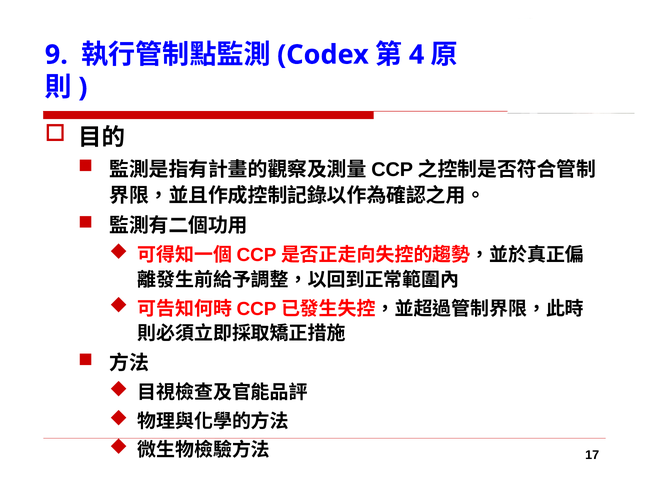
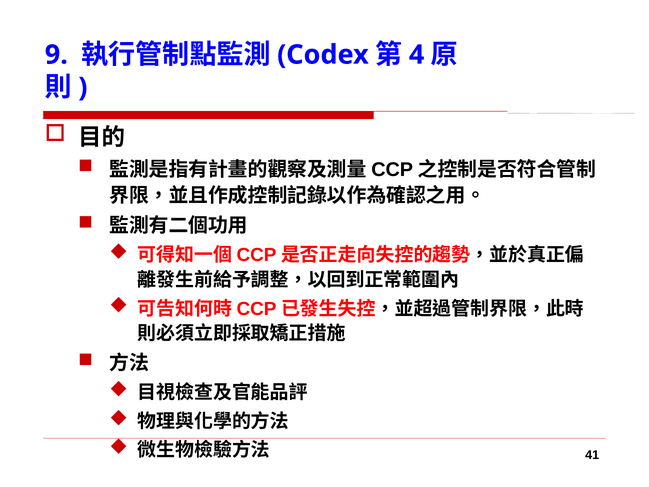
17: 17 -> 41 (592, 455)
